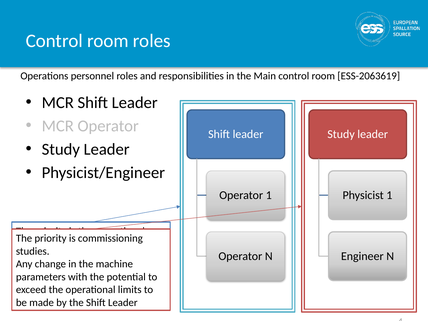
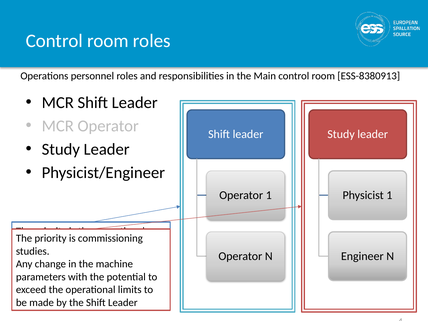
ESS-2063619: ESS-2063619 -> ESS-8380913 (369, 76)
